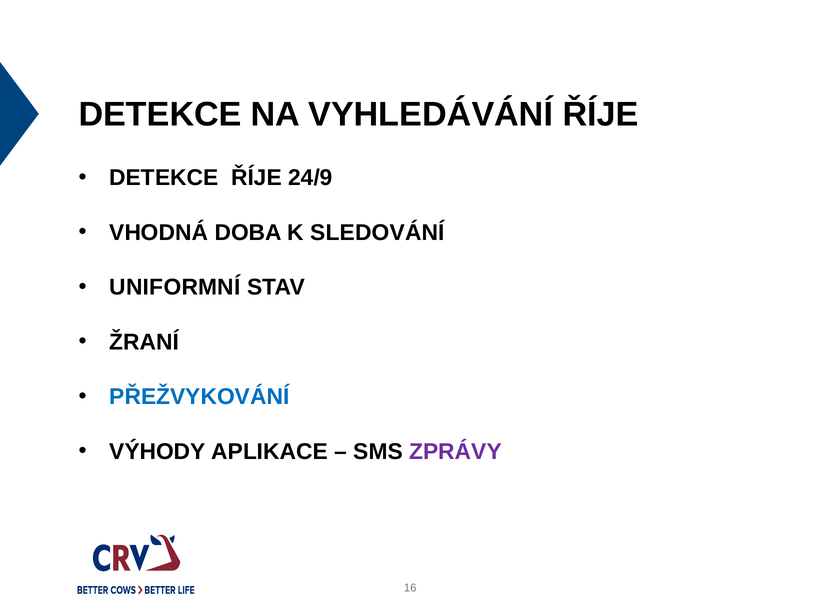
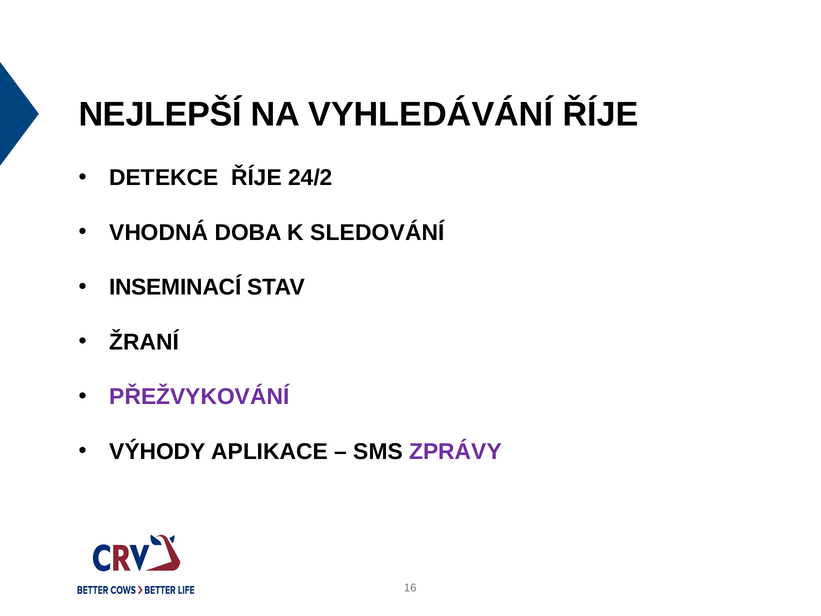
DETEKCE: DETEKCE -> NEJLEPŠÍ (160, 114)
24/9: 24/9 -> 24/2 (310, 178)
UNIFORMNÍ: UNIFORMNÍ -> INSEMINACÍ (175, 287)
PŘEŽVYKOVÁNÍ colour: blue -> purple (199, 397)
